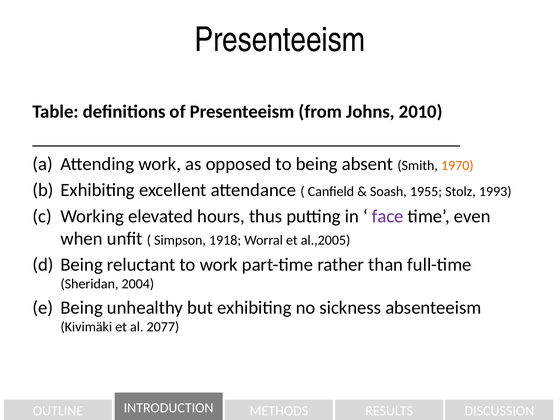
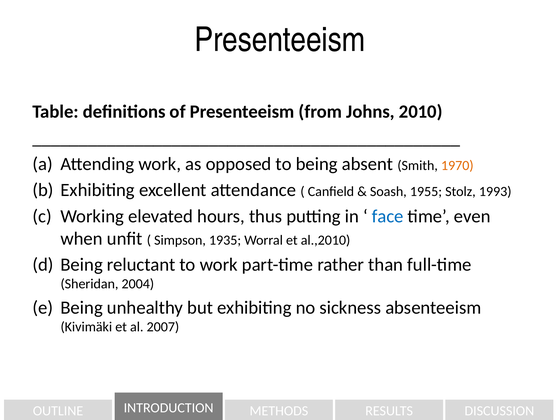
face colour: purple -> blue (388, 216)
1918: 1918 -> 1935 (225, 240)
al.,2005: al.,2005 -> al.,2010 (326, 240)
2077: 2077 -> 2007 (163, 327)
